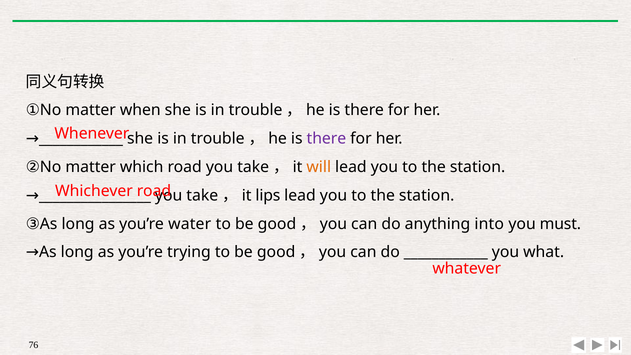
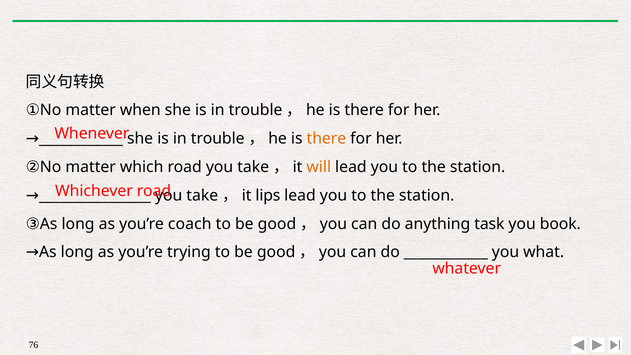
there colour: purple -> orange (326, 139)
water: water -> coach (190, 224)
into: into -> task (489, 224)
must: must -> book (560, 224)
